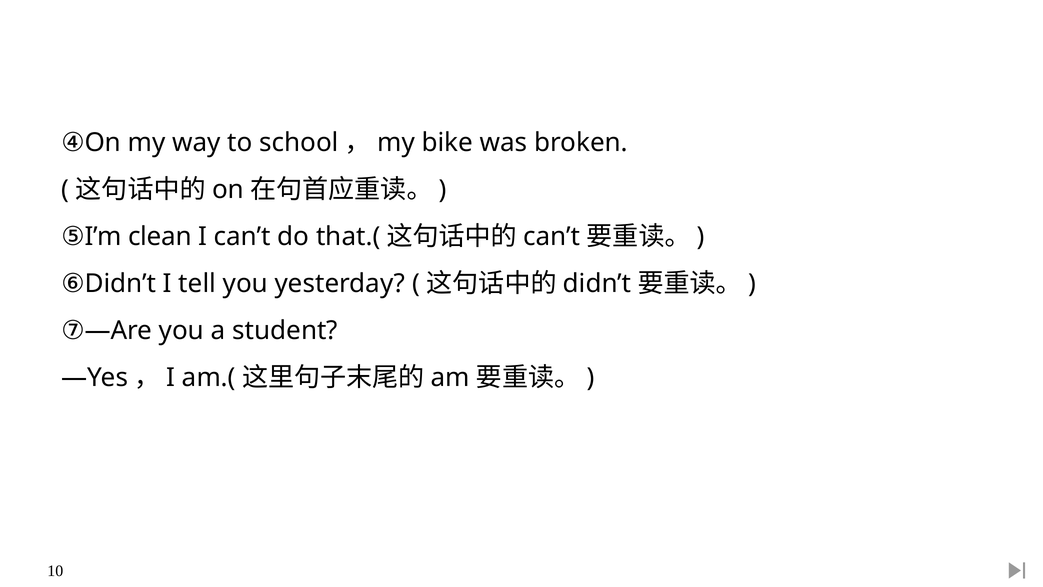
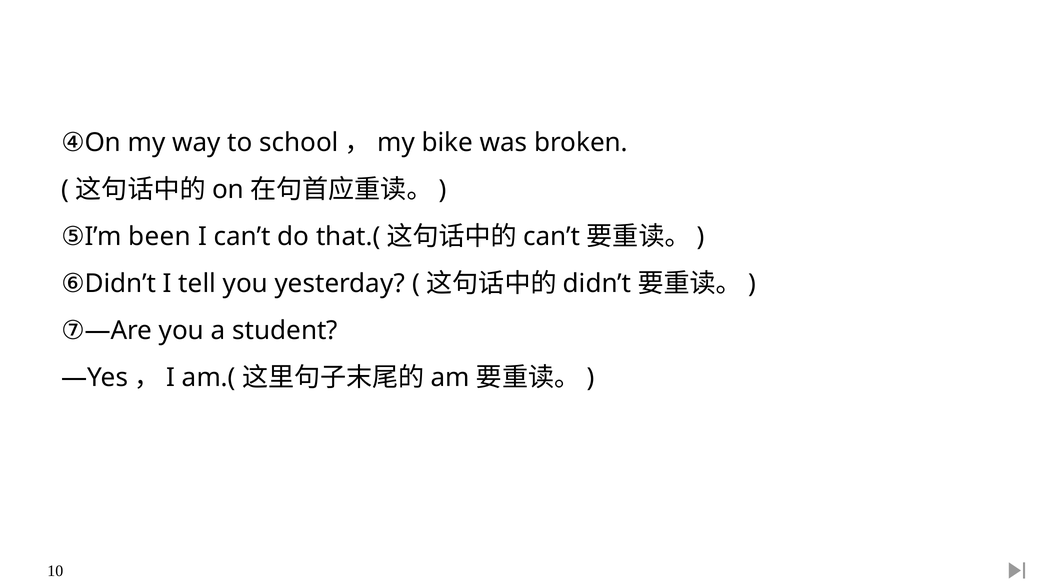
clean: clean -> been (160, 237)
